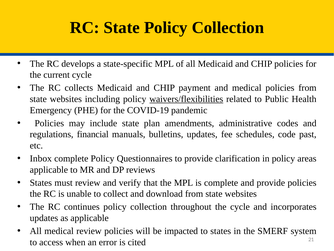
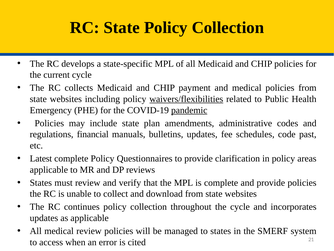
pandemic underline: none -> present (189, 110)
Inbox: Inbox -> Latest (41, 158)
impacted: impacted -> managed (181, 231)
